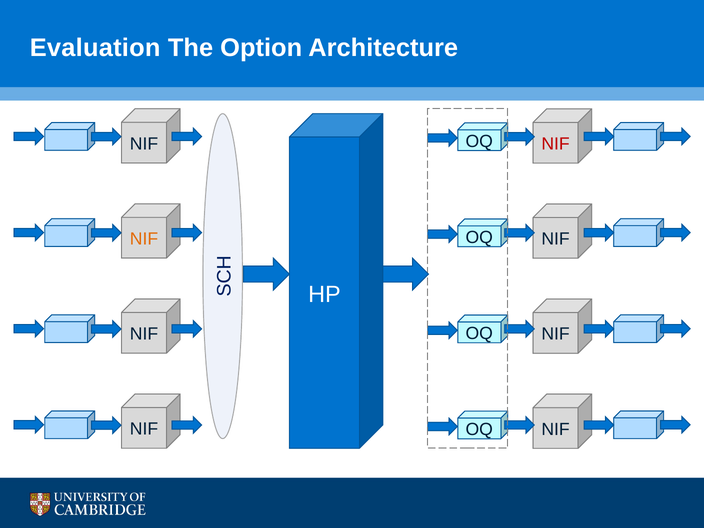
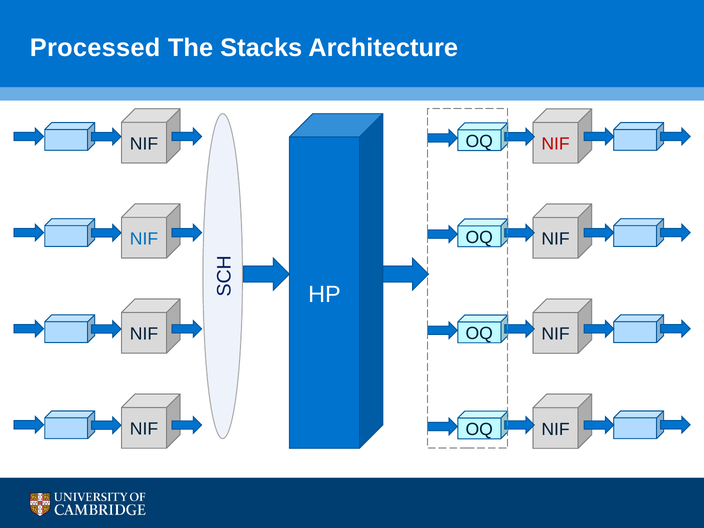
Evaluation: Evaluation -> Processed (95, 48)
Option: Option -> Stacks (261, 48)
NIF colour: orange -> blue (144, 239)
